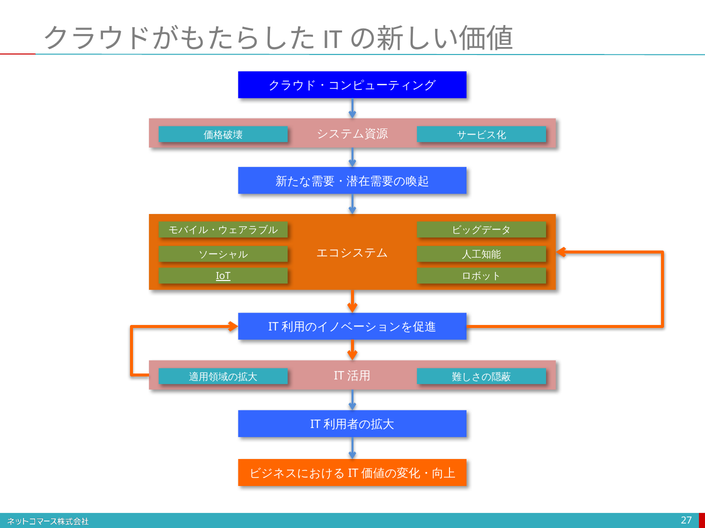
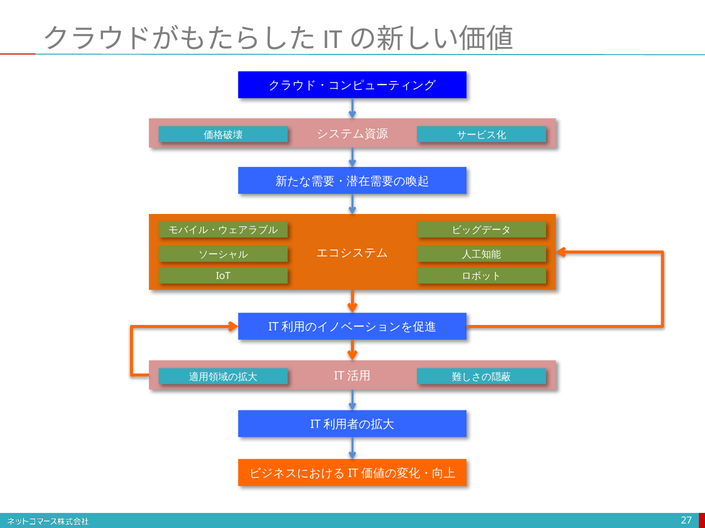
IoT underline: present -> none (223, 277)
